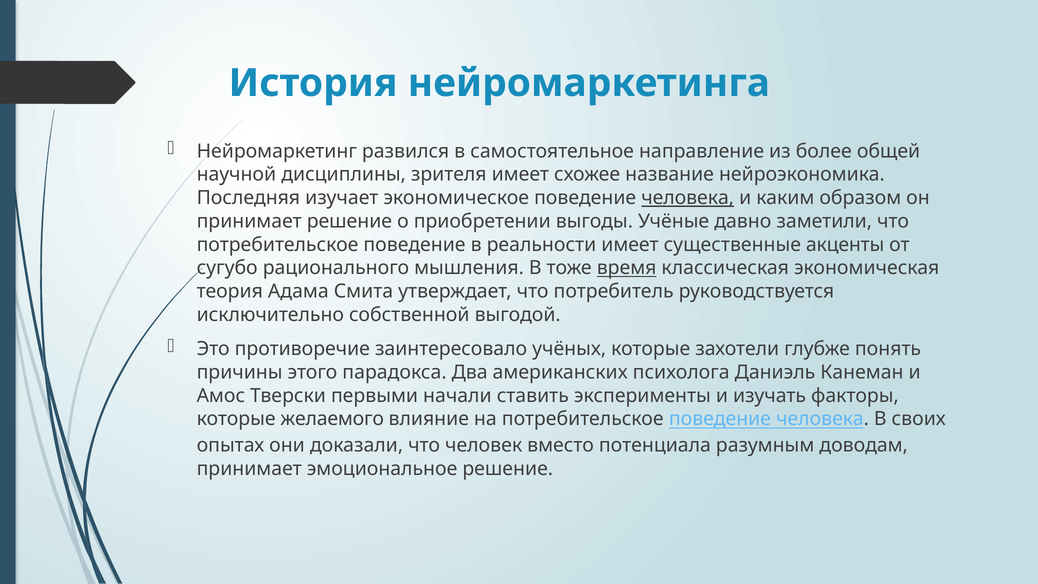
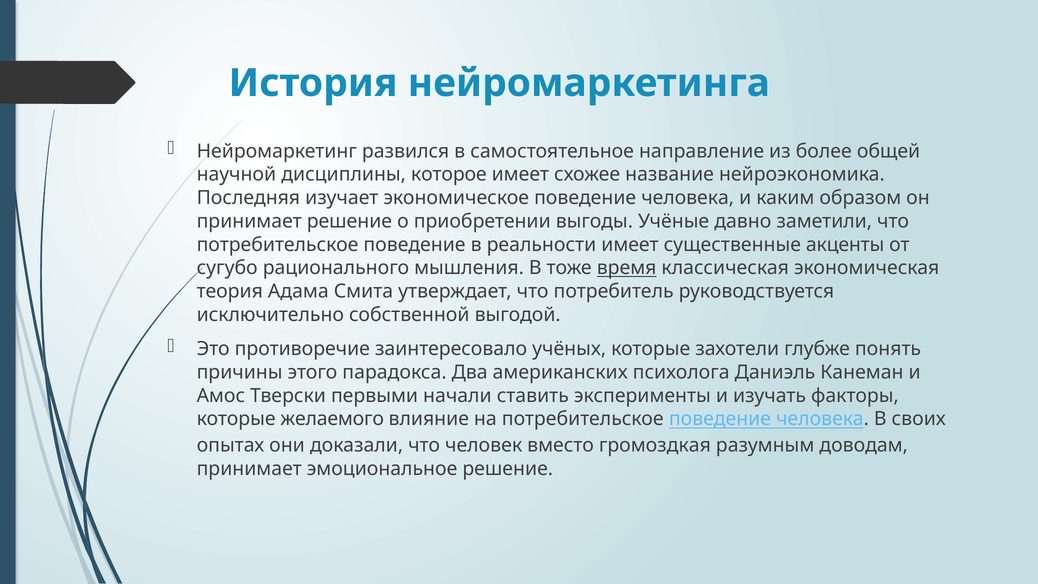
зрителя: зрителя -> которое (449, 175)
человека underline: present -> none (688, 198)
потенциала: потенциала -> громоздкая (655, 445)
